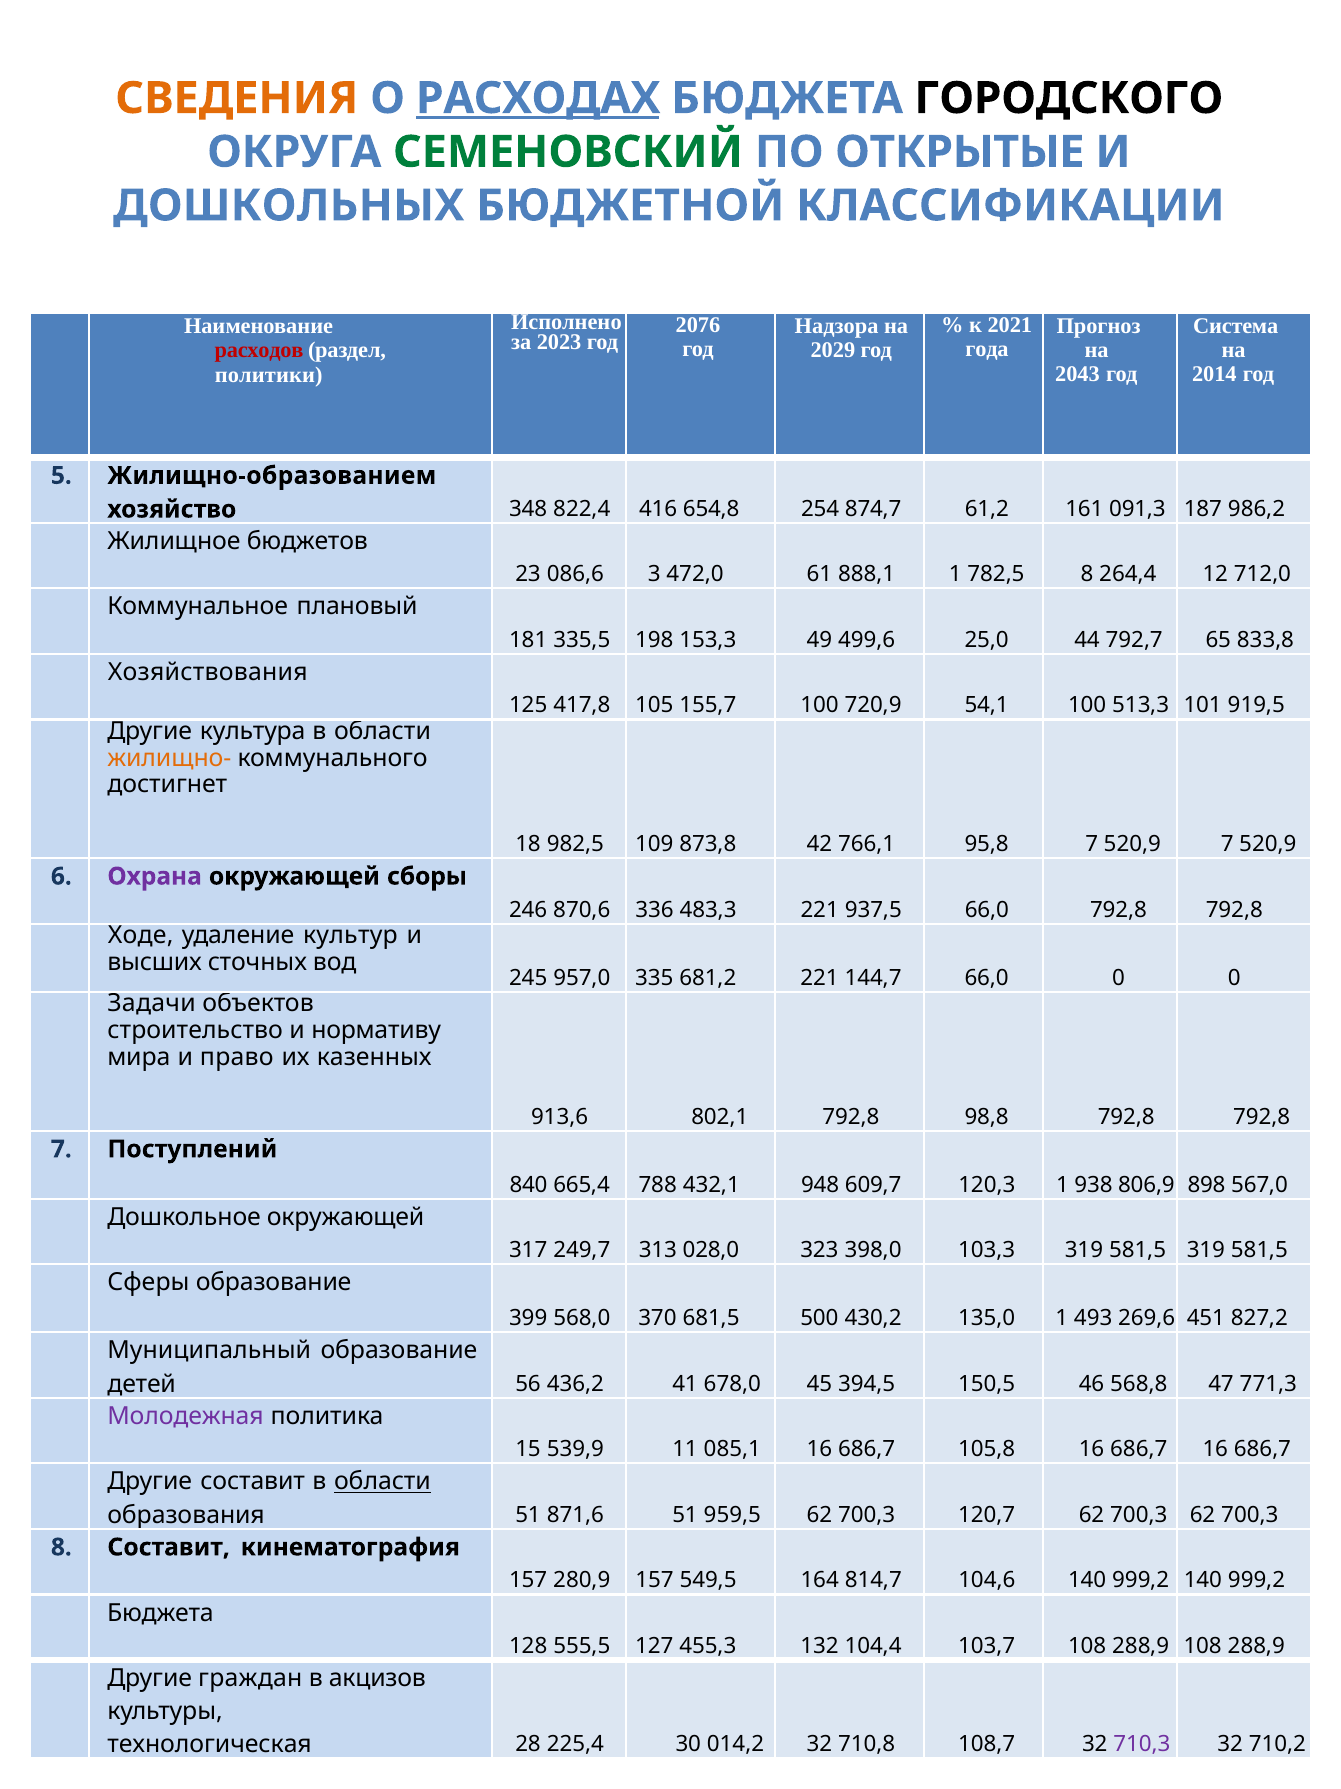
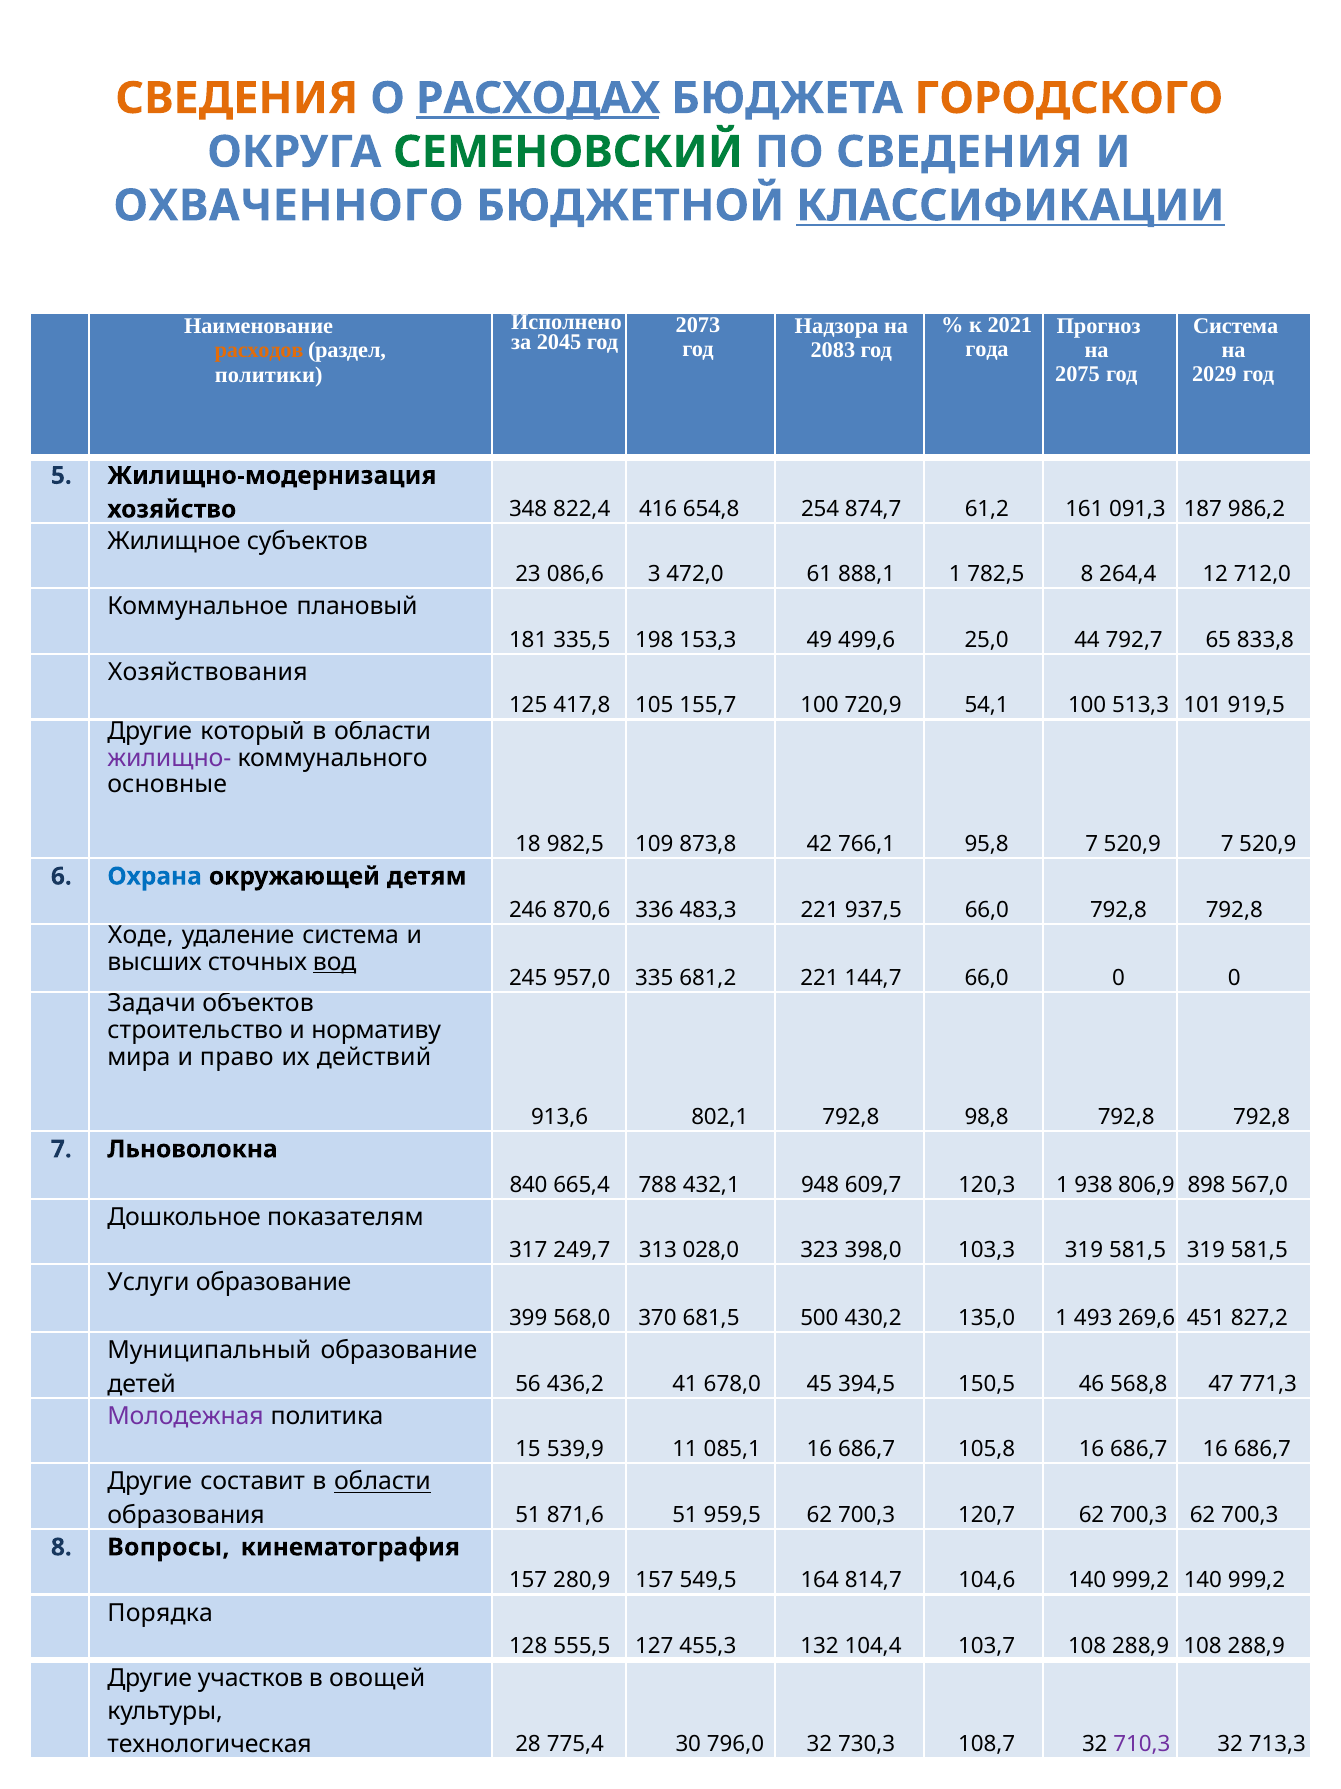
ГОРОДСКОГО colour: black -> orange (1069, 98)
ПО ОТКРЫТЫЕ: ОТКРЫТЫЕ -> СВЕДЕНИЯ (959, 152)
ДОШКОЛЬНЫХ: ДОШКОЛЬНЫХ -> ОХВАЧЕННОГО (288, 206)
КЛАССИФИКАЦИИ underline: none -> present (1010, 206)
2076: 2076 -> 2073 (698, 325)
2023: 2023 -> 2045 (559, 342)
расходов colour: red -> orange (259, 350)
2029: 2029 -> 2083 (833, 350)
2043: 2043 -> 2075 (1078, 374)
2014: 2014 -> 2029 (1214, 374)
Жилищно-образованием: Жилищно-образованием -> Жилищно-модернизация (272, 475)
бюджетов: бюджетов -> субъектов (307, 541)
культура: культура -> который (252, 731)
жилищно- colour: orange -> purple (169, 757)
достигнет: достигнет -> основные (167, 784)
Охрана colour: purple -> blue (155, 876)
сборы: сборы -> детям (427, 876)
удаление культур: культур -> система (351, 935)
вод underline: none -> present (335, 961)
казенных: казенных -> действий (374, 1057)
Поступлений: Поступлений -> Льноволокна (192, 1149)
Дошкольное окружающей: окружающей -> показателям (345, 1216)
Сферы: Сферы -> Услуги (148, 1282)
8 Составит: Составит -> Вопросы (168, 1546)
Бюджета: Бюджета -> Порядка (160, 1612)
граждан: граждан -> участков (251, 1677)
акцизов: акцизов -> овощей (377, 1677)
225,4: 225,4 -> 775,4 (575, 1744)
014,2: 014,2 -> 796,0 (735, 1744)
710,8: 710,8 -> 730,3 (867, 1744)
710,2: 710,2 -> 713,3 (1277, 1744)
